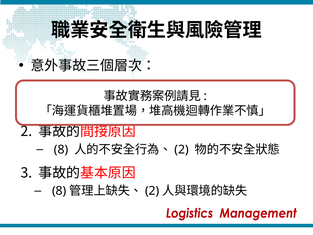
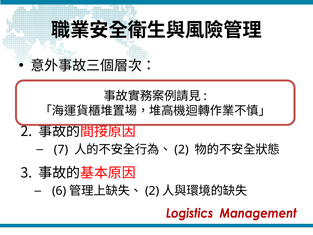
8: 8 -> 7 (61, 149)
8: 8 -> 6 (59, 191)
